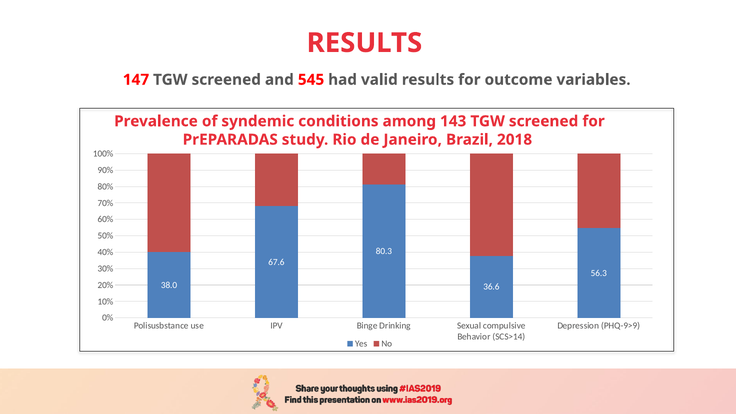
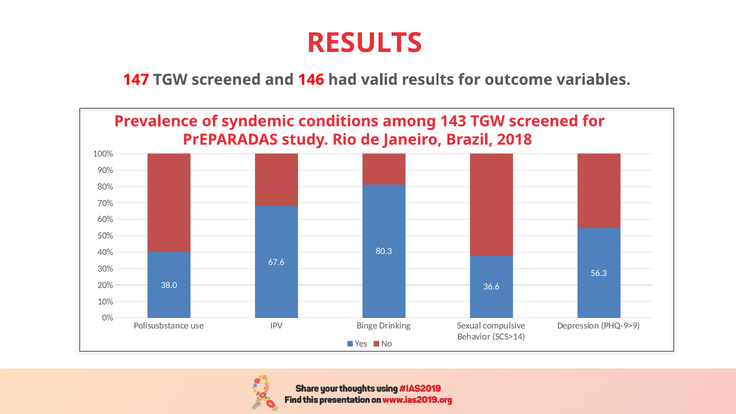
545: 545 -> 146 (311, 80)
